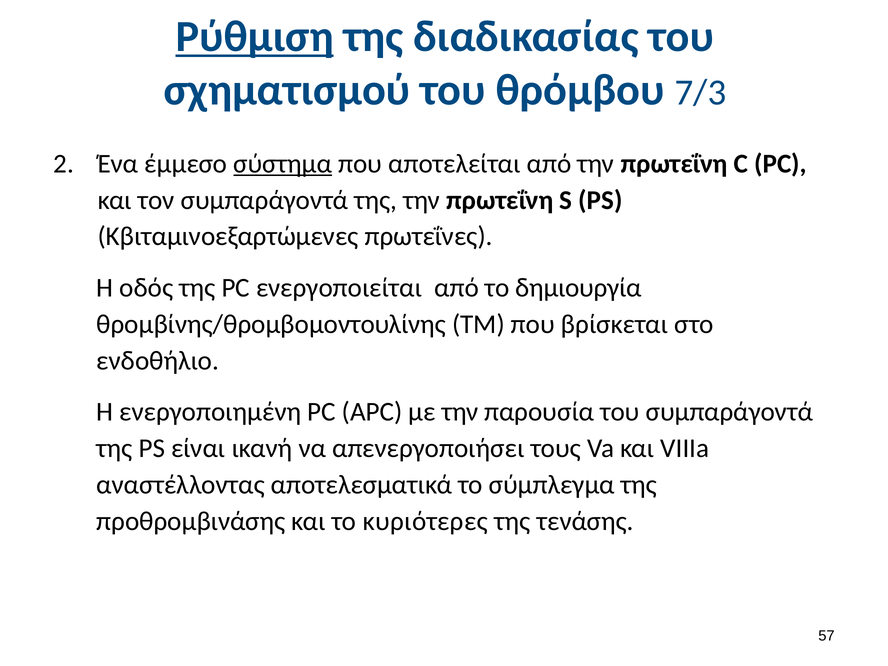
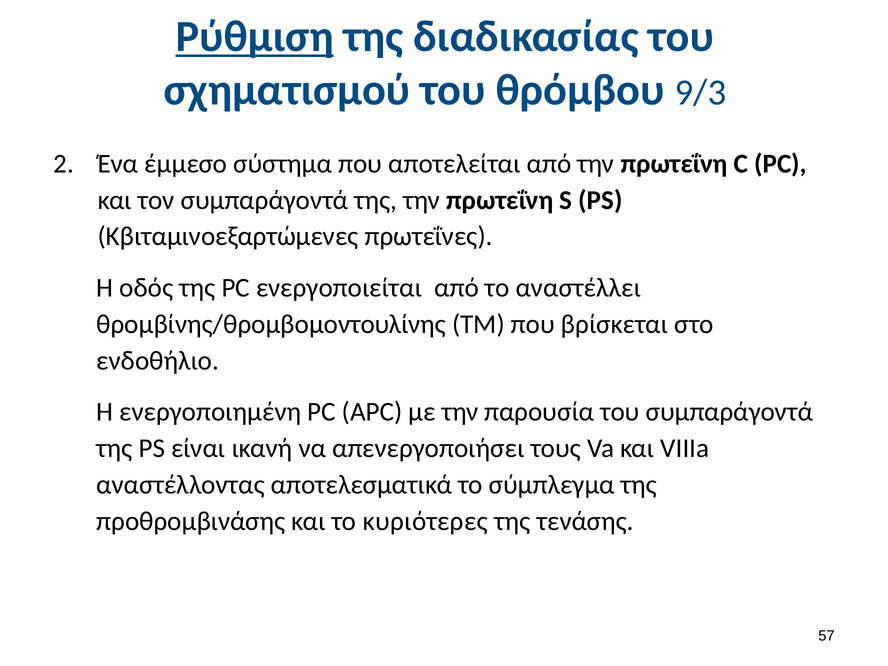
7/3: 7/3 -> 9/3 (701, 92)
σύστημα underline: present -> none (283, 164)
δημιουργία: δημιουργία -> αναστέλλει (578, 288)
